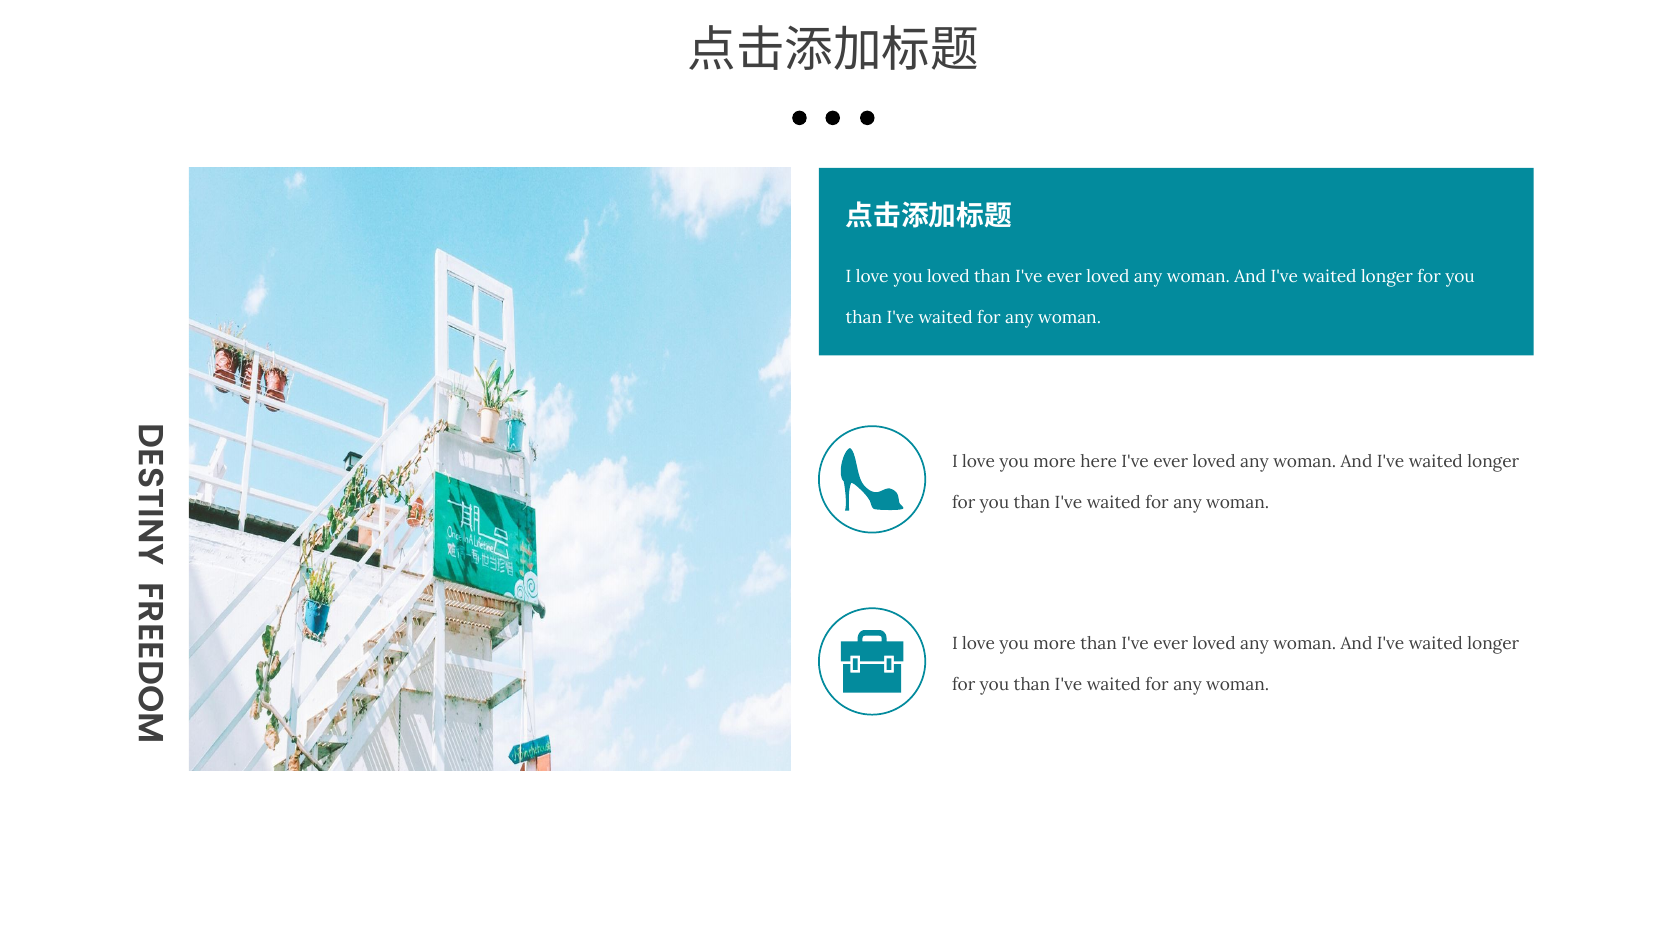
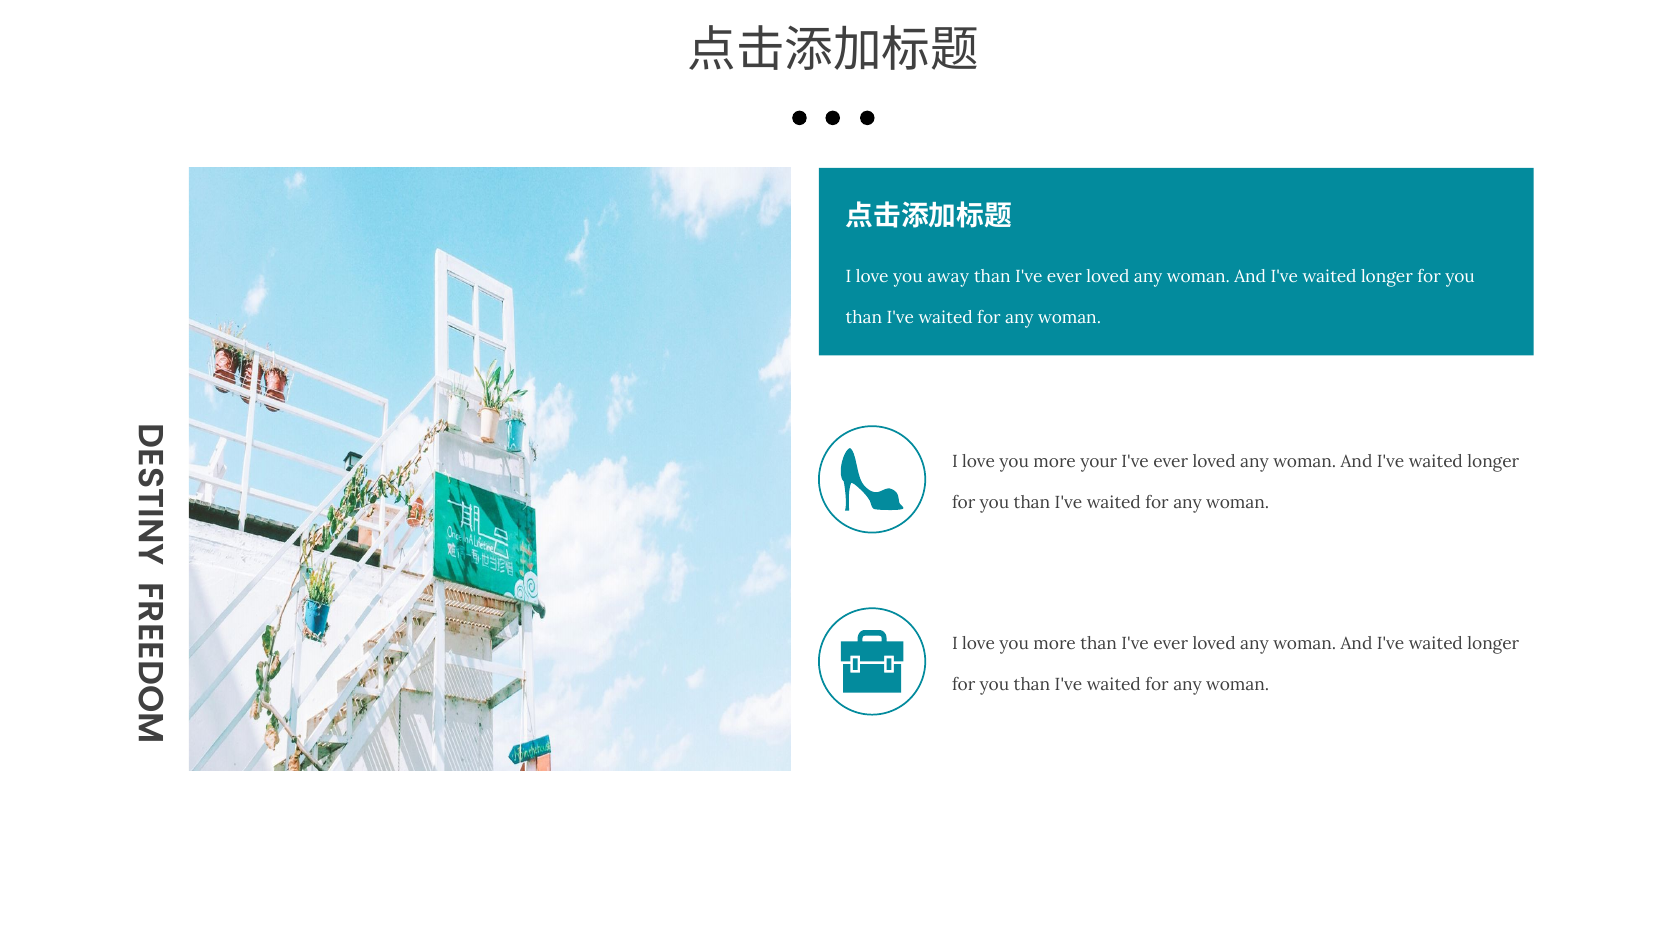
you loved: loved -> away (948, 276)
here: here -> your (1099, 461)
